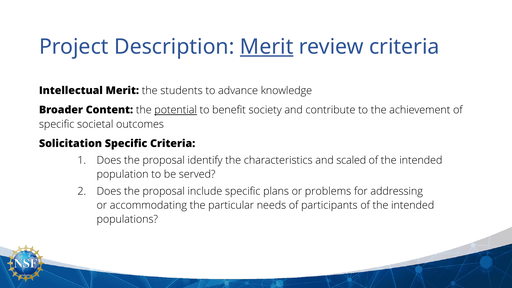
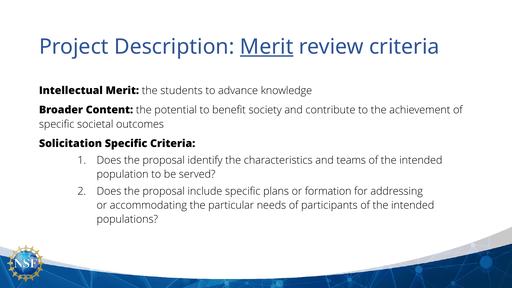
potential underline: present -> none (176, 110)
scaled: scaled -> teams (351, 160)
problems: problems -> formation (328, 191)
